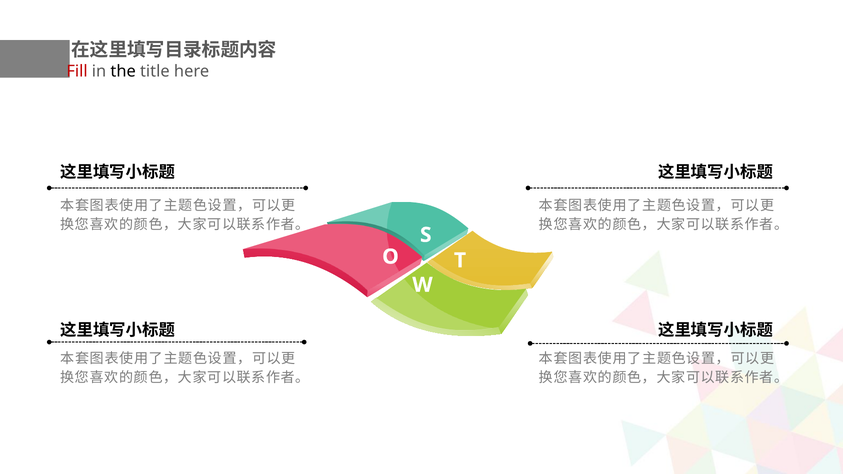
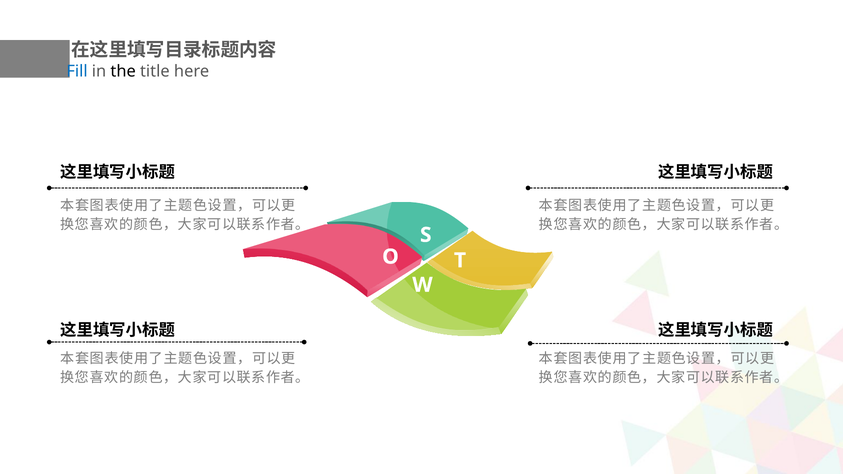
Fill colour: red -> blue (77, 71)
